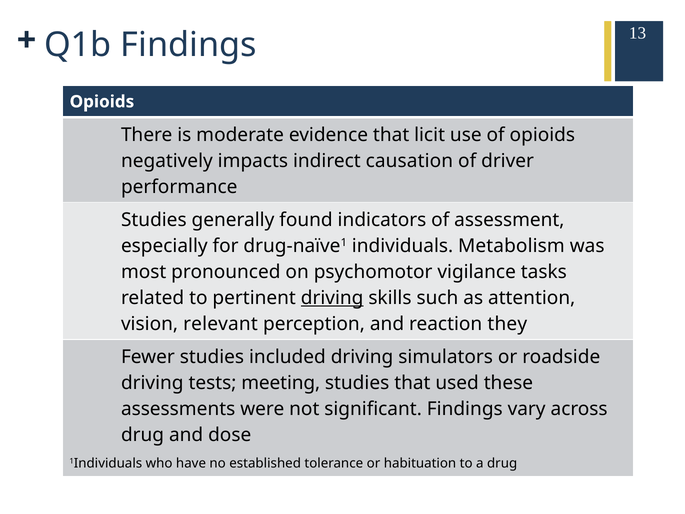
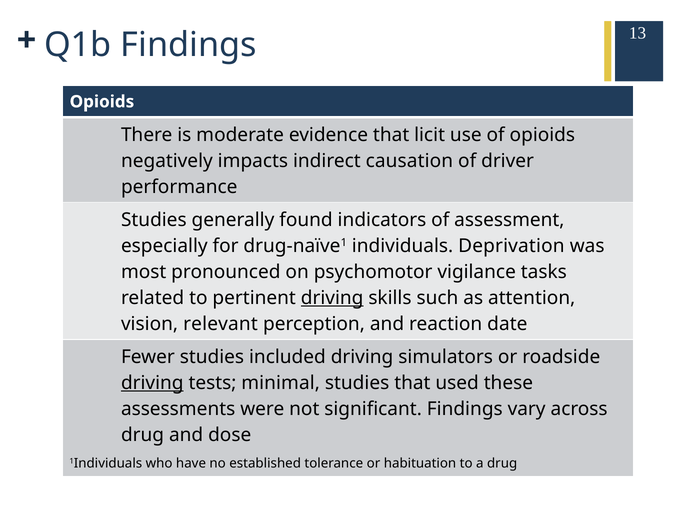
Metabolism: Metabolism -> Deprivation (511, 246)
they: they -> date (507, 324)
driving underline: none -> present (152, 383)
meeting: meeting -> minimal (281, 383)
